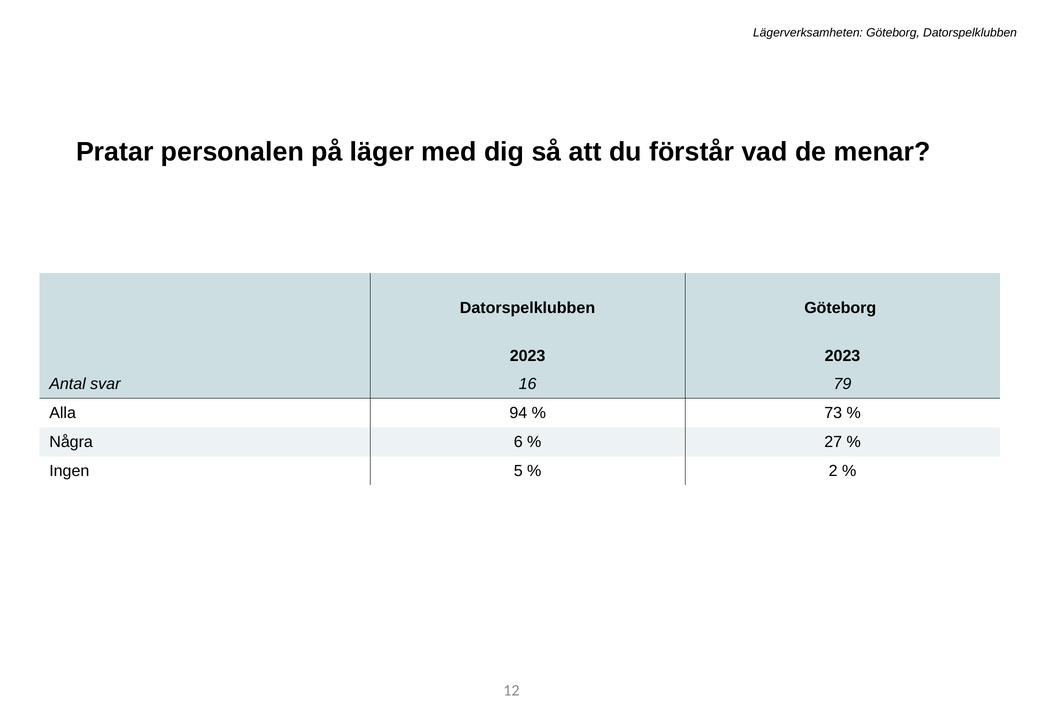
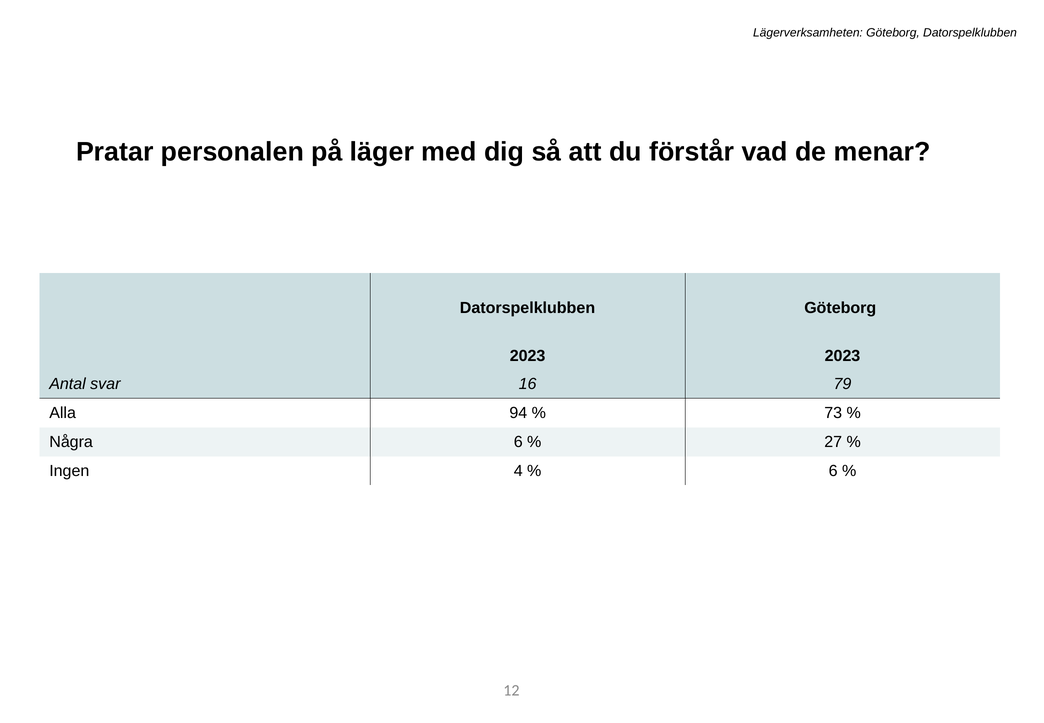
5: 5 -> 4 (518, 471)
2: 2 -> 6 (833, 471)
